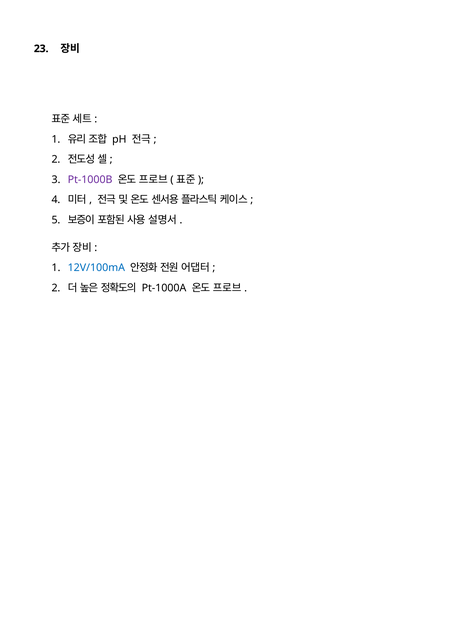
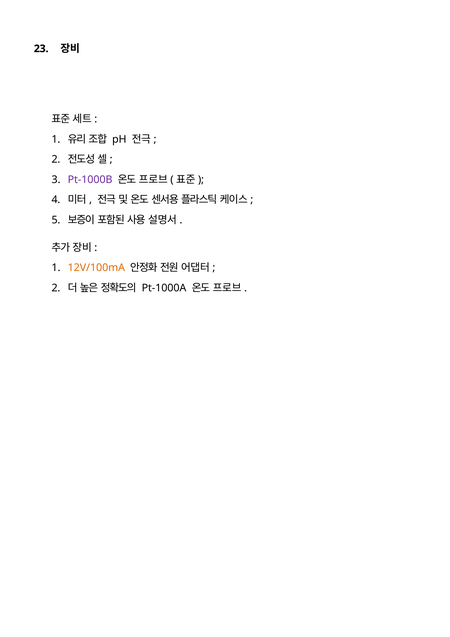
12V/100mA colour: blue -> orange (96, 268)
